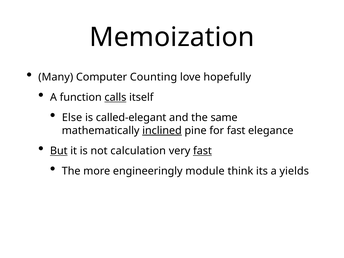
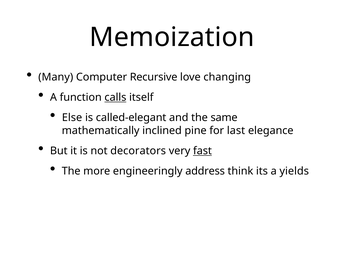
Counting: Counting -> Recursive (154, 77)
hopefully: hopefully -> changing (227, 77)
inclined underline: present -> none (162, 131)
for fast: fast -> last (236, 131)
But underline: present -> none (59, 151)
calculation: calculation -> decorators (138, 151)
module: module -> address (205, 171)
